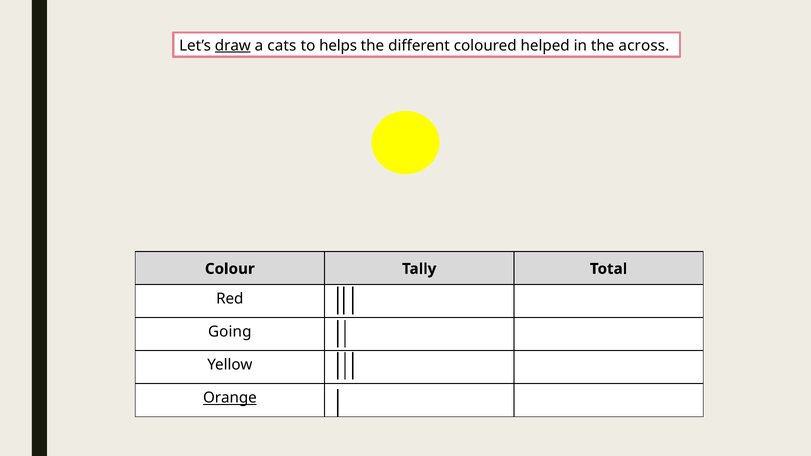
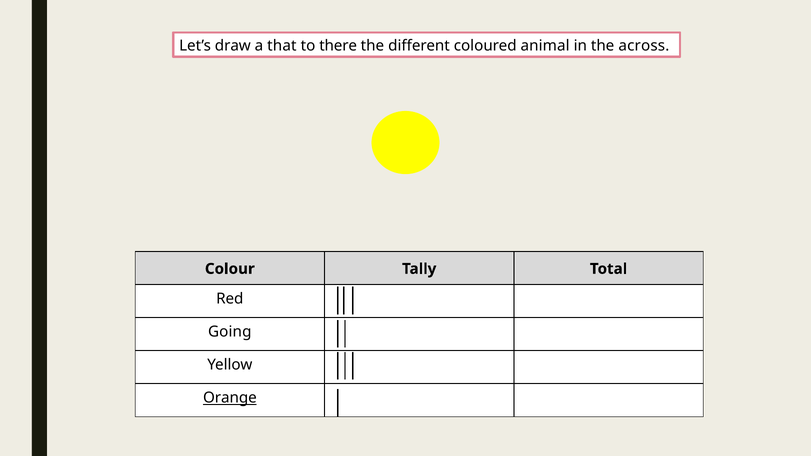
draw underline: present -> none (233, 46)
cats: cats -> that (282, 46)
helps: helps -> there (338, 46)
helped: helped -> animal (545, 46)
